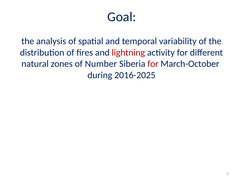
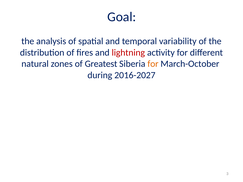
Number: Number -> Greatest (101, 64)
for colour: red -> orange (153, 64)
2016-2025: 2016-2025 -> 2016-2027 (135, 75)
